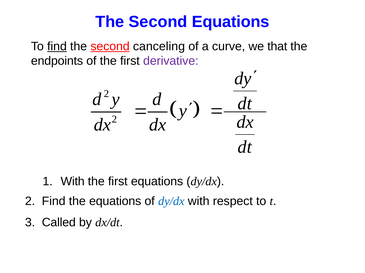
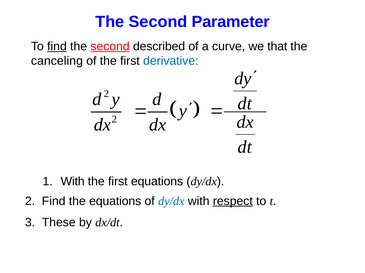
Second Equations: Equations -> Parameter (231, 22)
canceling: canceling -> described (159, 46)
endpoints: endpoints -> canceling (57, 61)
derivative colour: purple -> blue (171, 61)
respect underline: none -> present (233, 202)
Called: Called -> These (59, 223)
